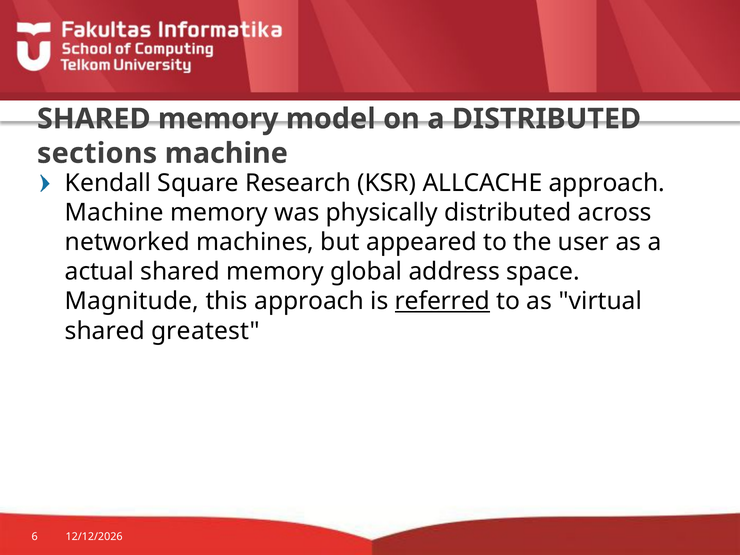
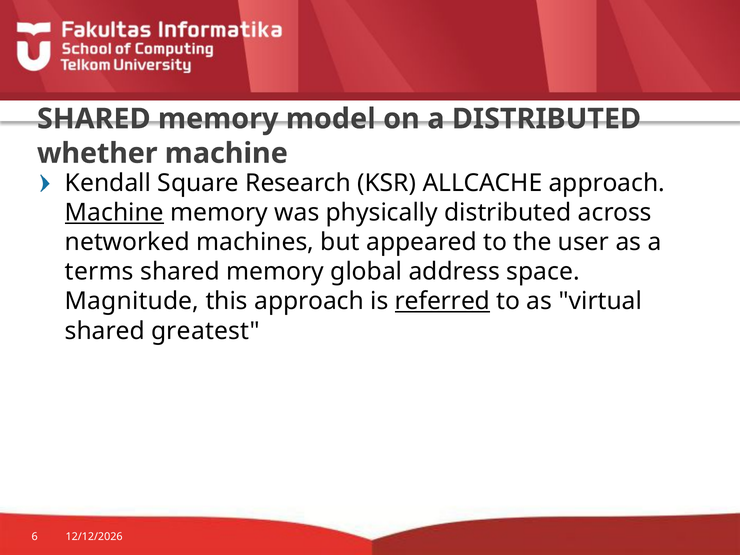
sections: sections -> whether (97, 153)
Machine underline: none -> present (114, 212)
actual: actual -> terms (99, 272)
